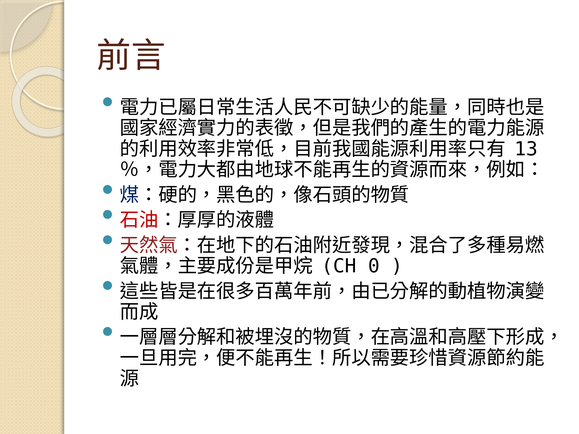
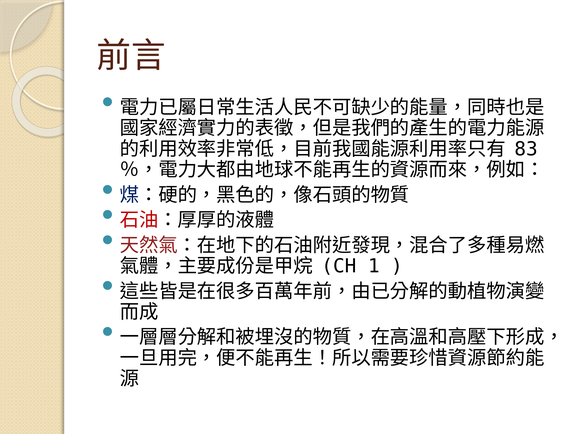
13: 13 -> 83 (526, 149)
0: 0 -> 1 (374, 266)
